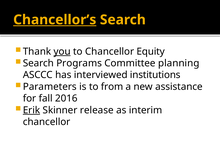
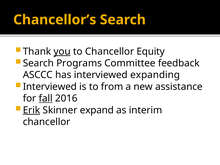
Chancellor’s underline: present -> none (55, 20)
planning: planning -> feedback (179, 63)
institutions: institutions -> expanding (155, 75)
Parameters: Parameters -> Interviewed (50, 87)
fall underline: none -> present (46, 98)
release: release -> expand (97, 110)
